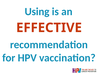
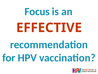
Using: Using -> Focus (37, 12)
